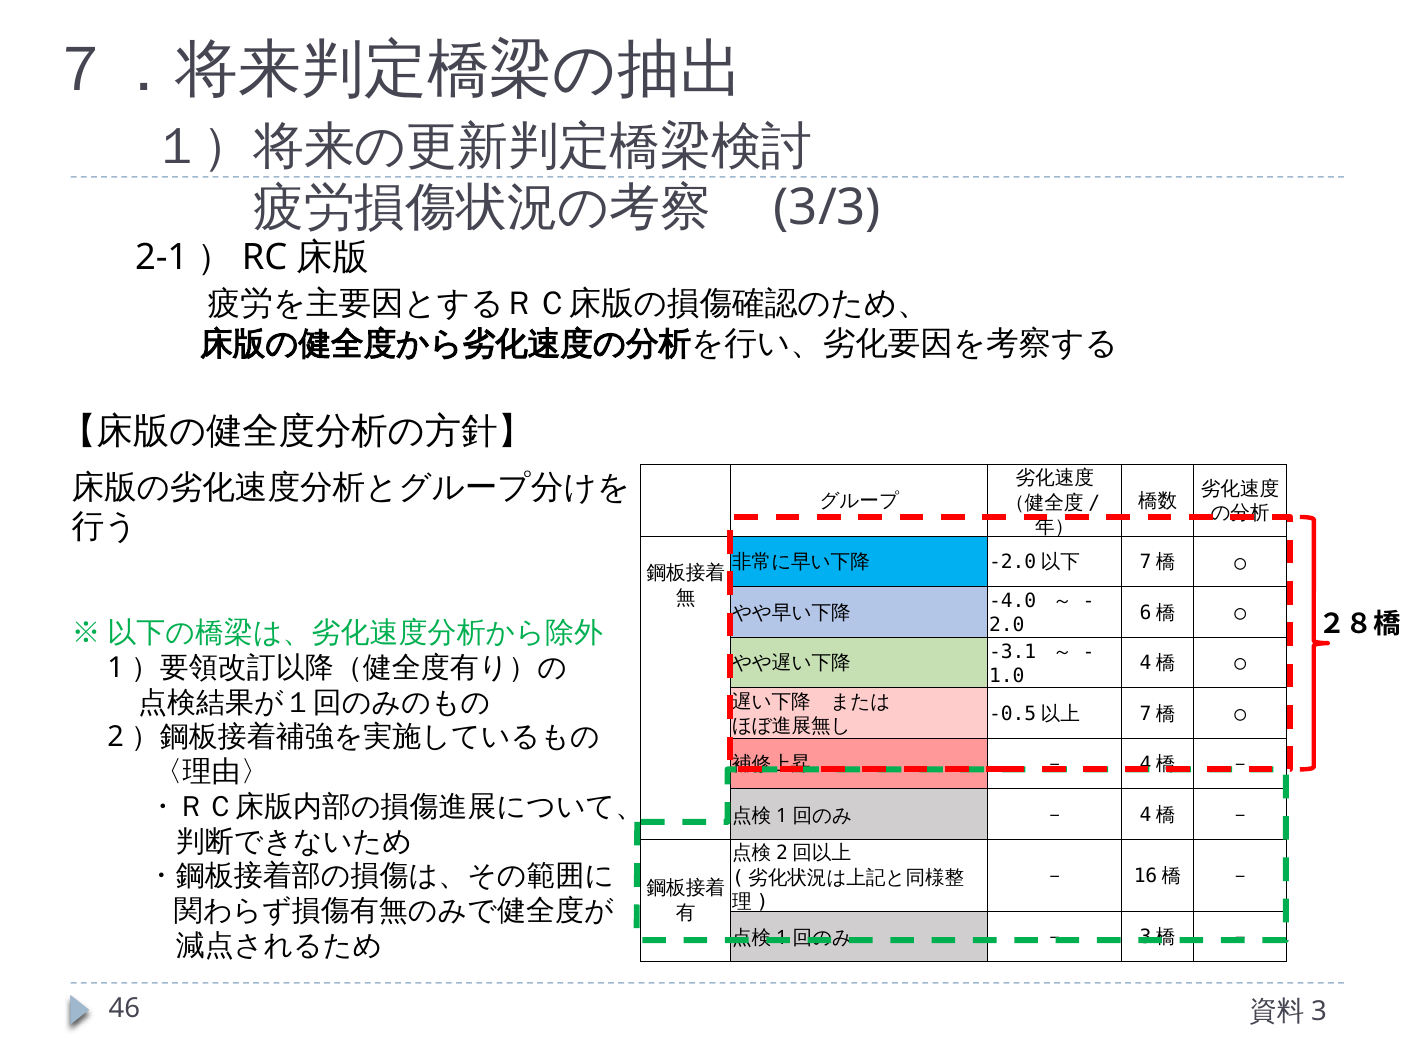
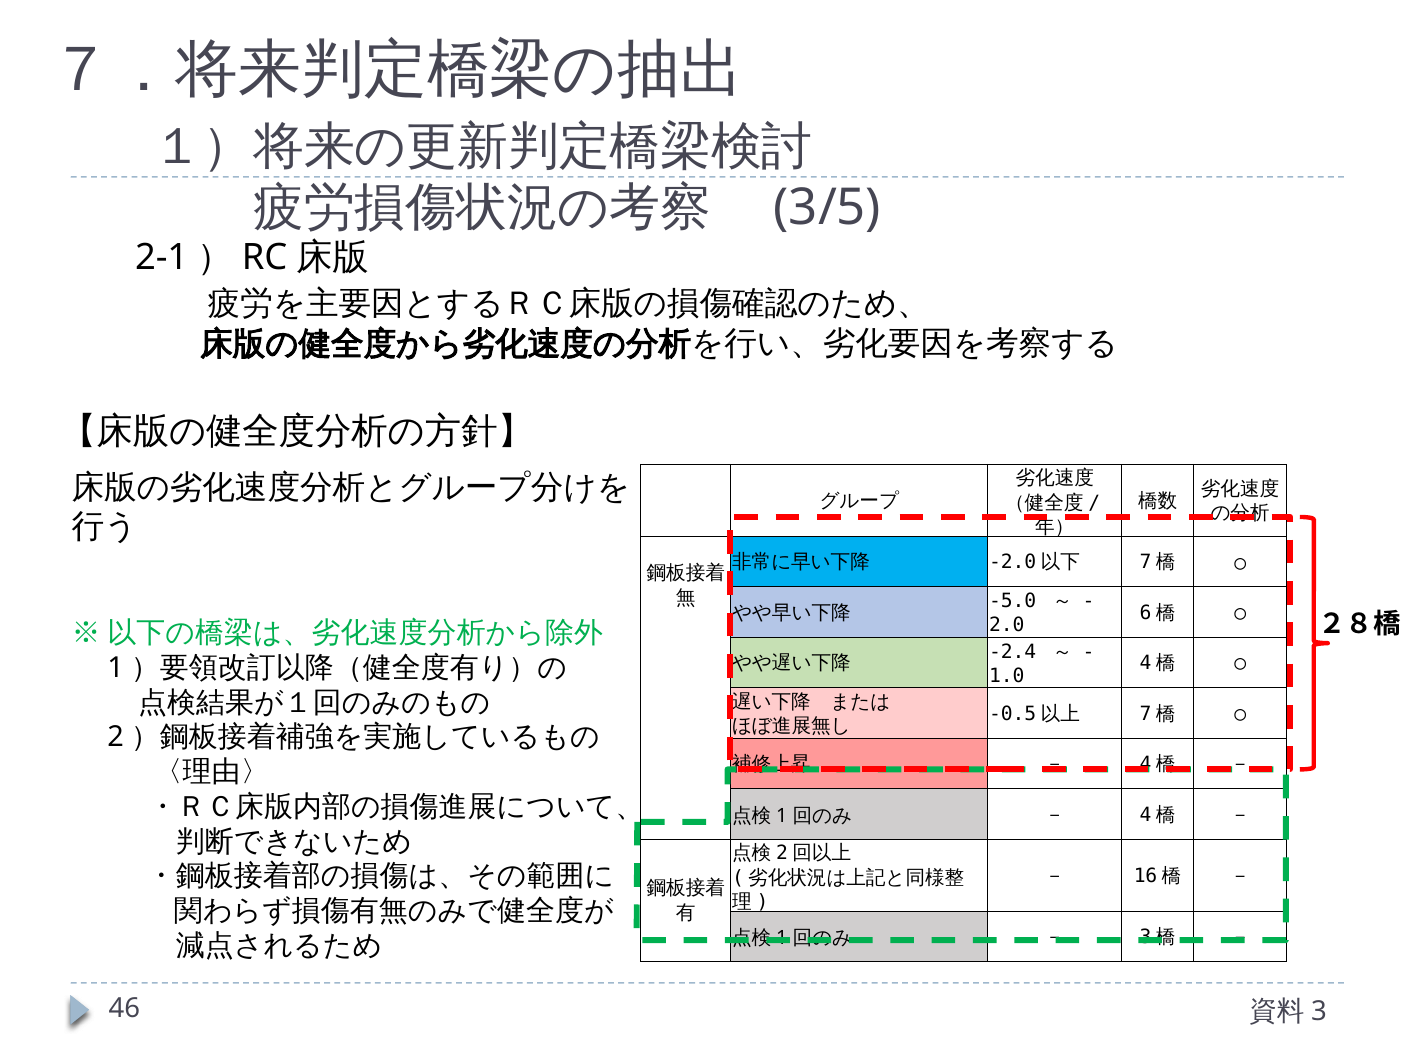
3/3: 3/3 -> 3/5 (827, 208)
-4.0: -4.0 -> -5.0 (1013, 602)
-3.1: -3.1 -> -2.4 (1013, 652)
